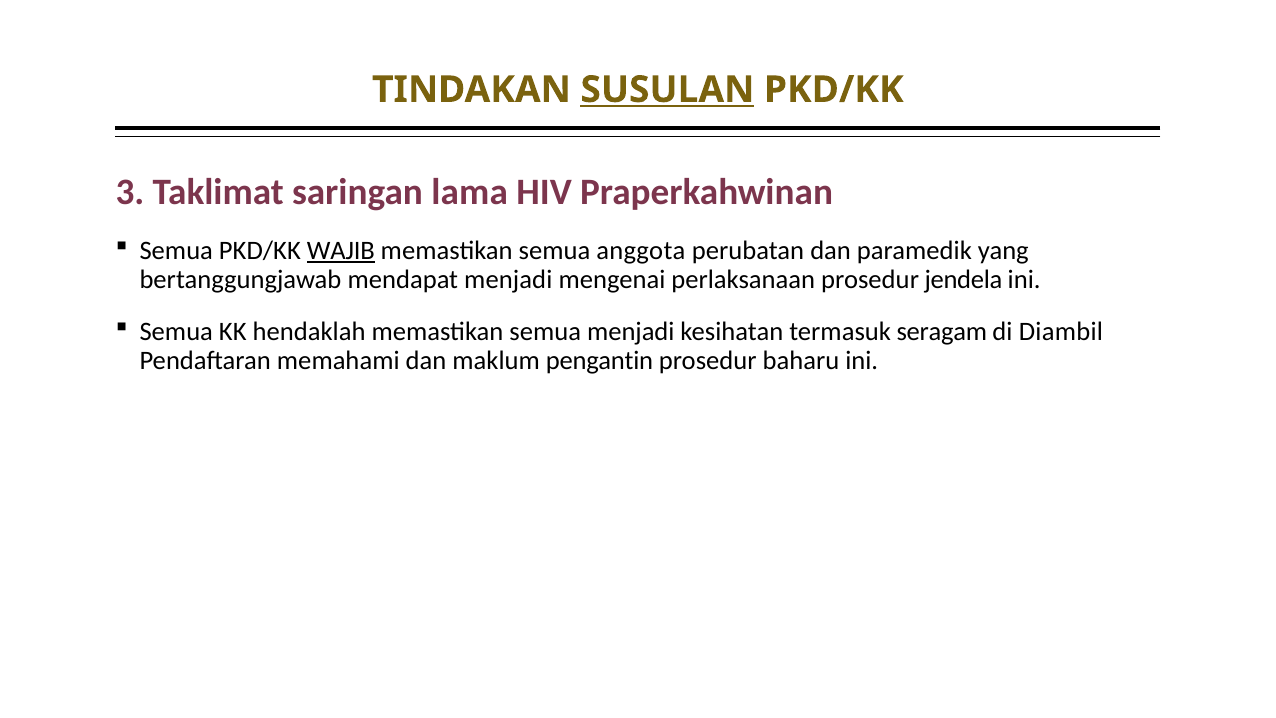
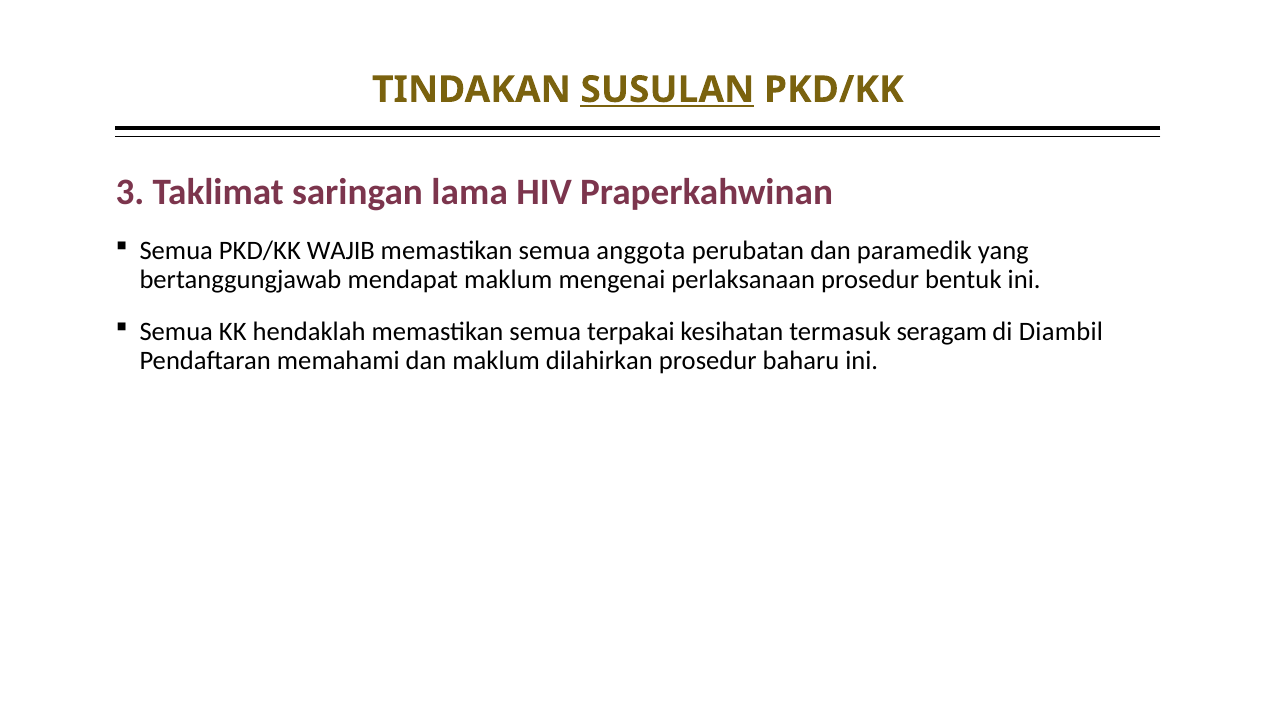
WAJIB underline: present -> none (341, 251)
mendapat menjadi: menjadi -> maklum (508, 279)
jendela: jendela -> bentuk (963, 279)
semua menjadi: menjadi -> terpakai (631, 332)
pengantin: pengantin -> dilahirkan (599, 361)
